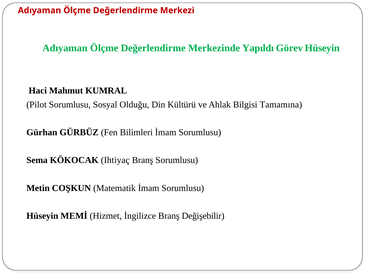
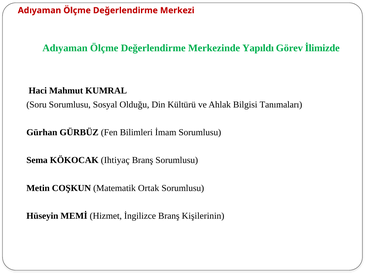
Görev Hüseyin: Hüseyin -> İlimizde (322, 48)
Pilot: Pilot -> Soru (37, 105)
Tamamına: Tamamına -> Tanımaları (281, 105)
Matematik İmam: İmam -> Ortak (149, 188)
Değişebilir: Değişebilir -> Kişilerinin (203, 216)
